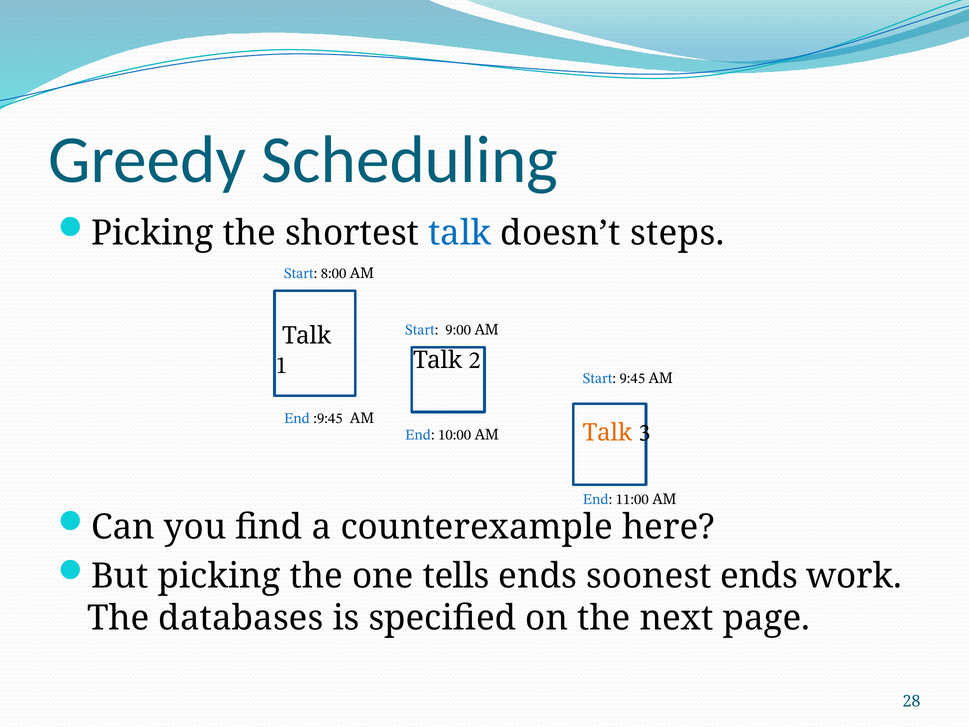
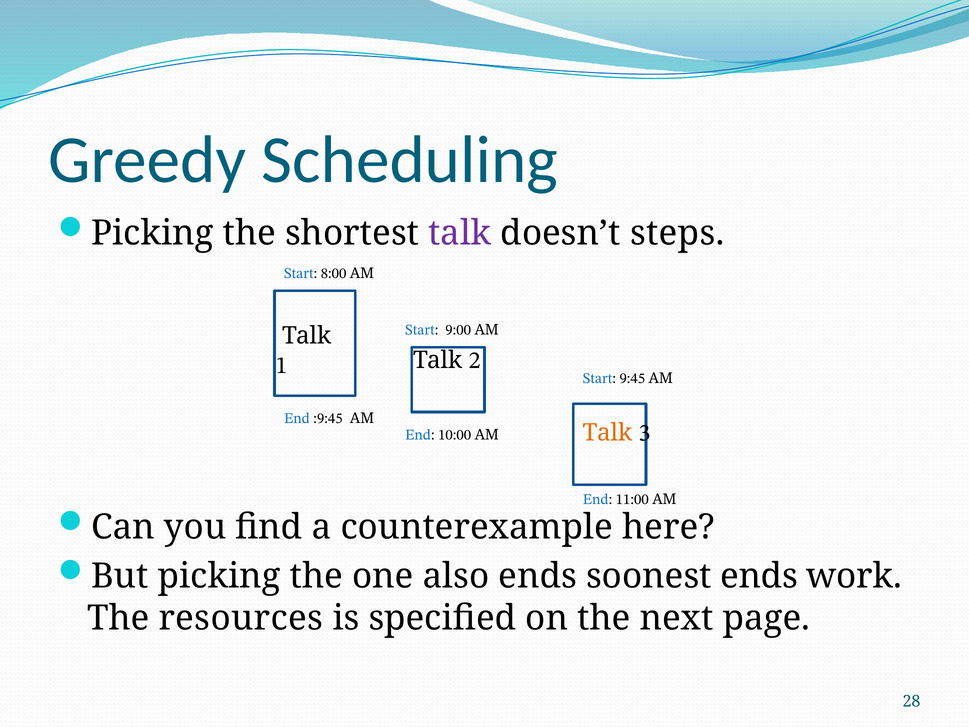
talk colour: blue -> purple (460, 233)
tells: tells -> also (456, 576)
databases: databases -> resources (241, 618)
